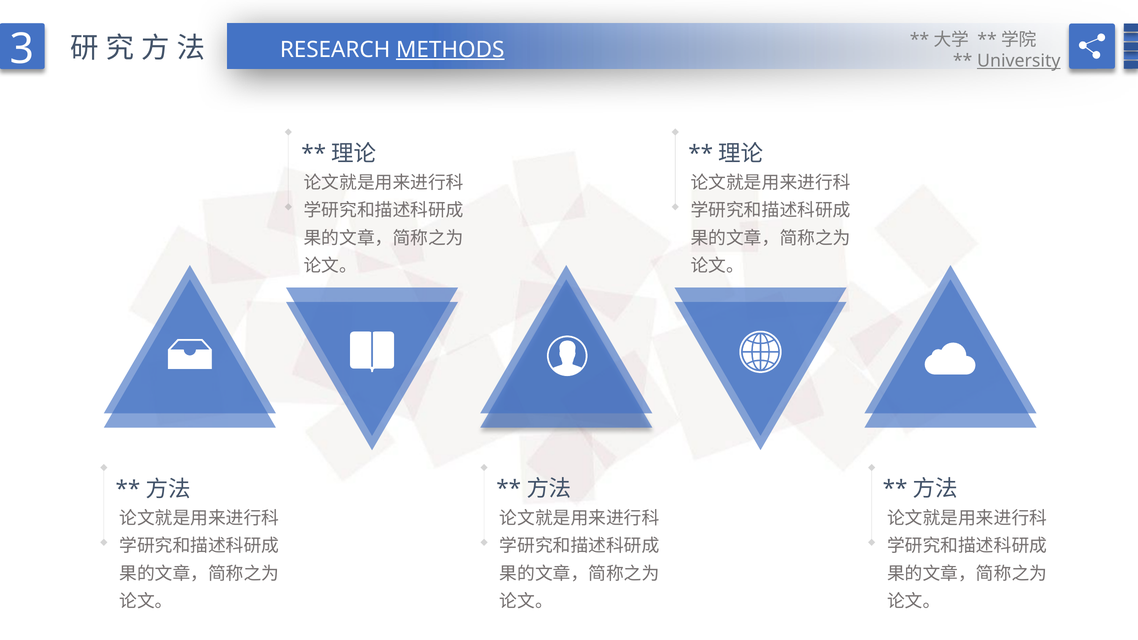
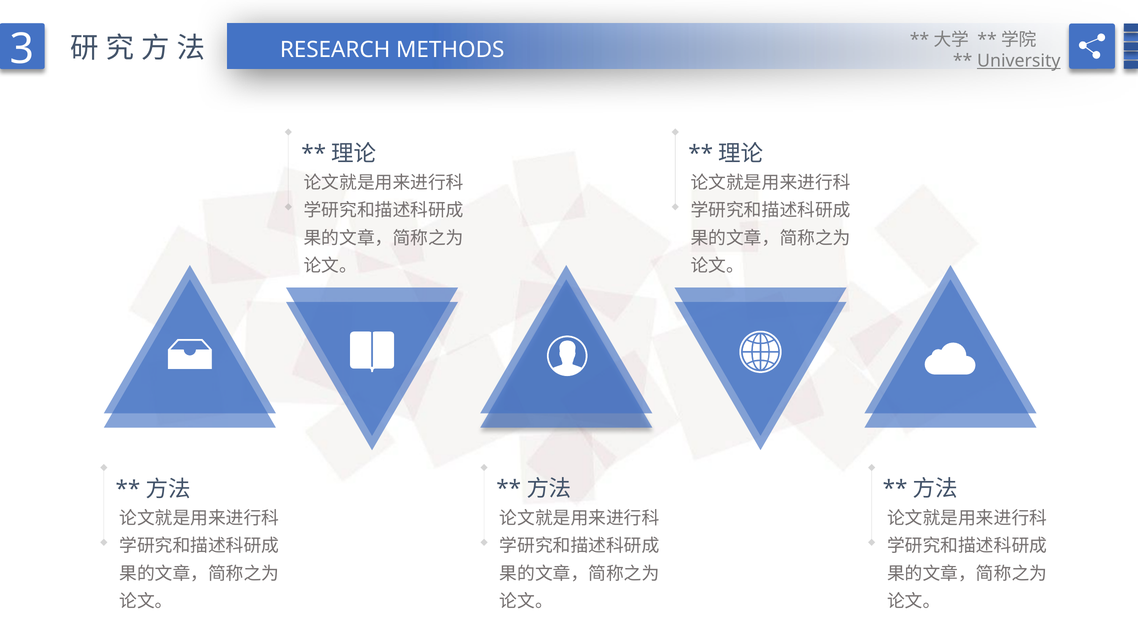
METHODS underline: present -> none (450, 50)
